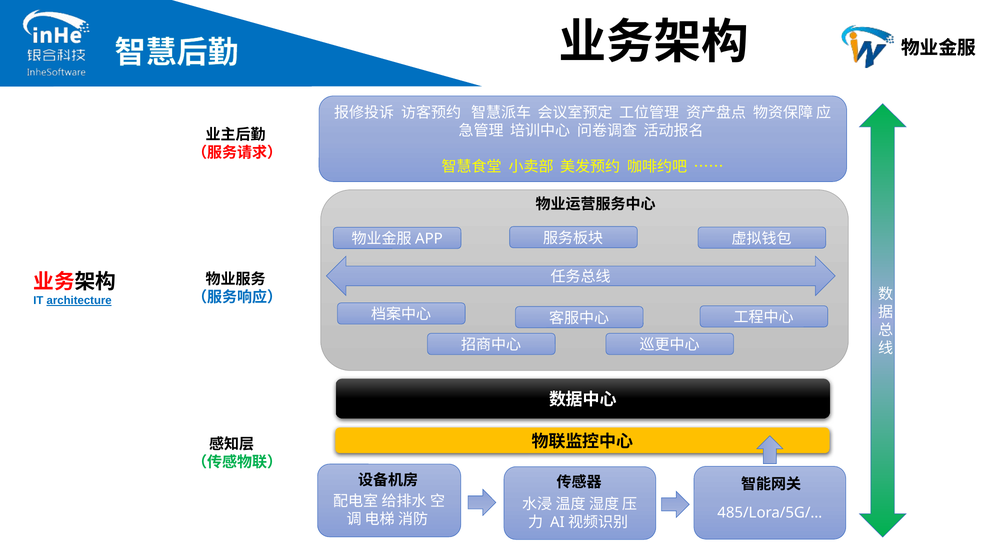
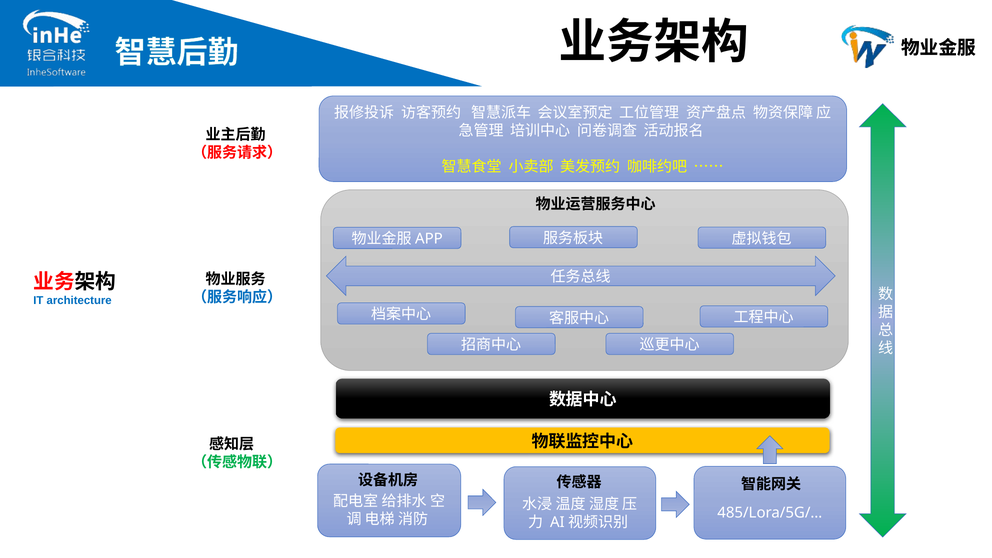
architecture underline: present -> none (79, 301)
